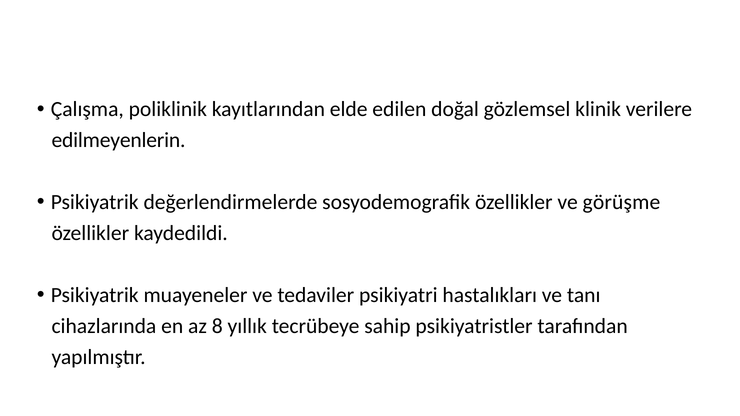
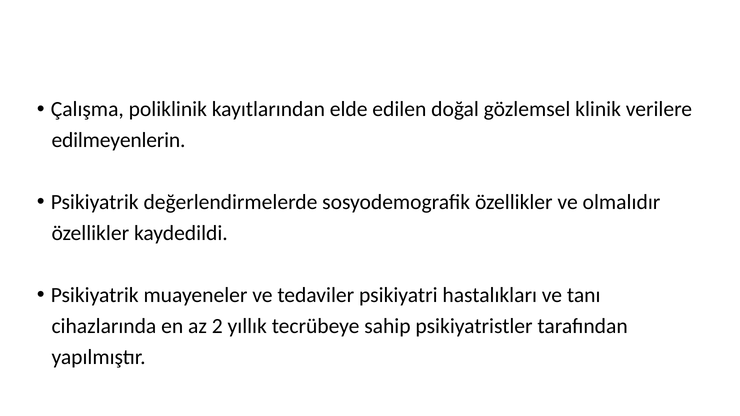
görüşme: görüşme -> olmalıdır (621, 202)
8: 8 -> 2 (217, 326)
